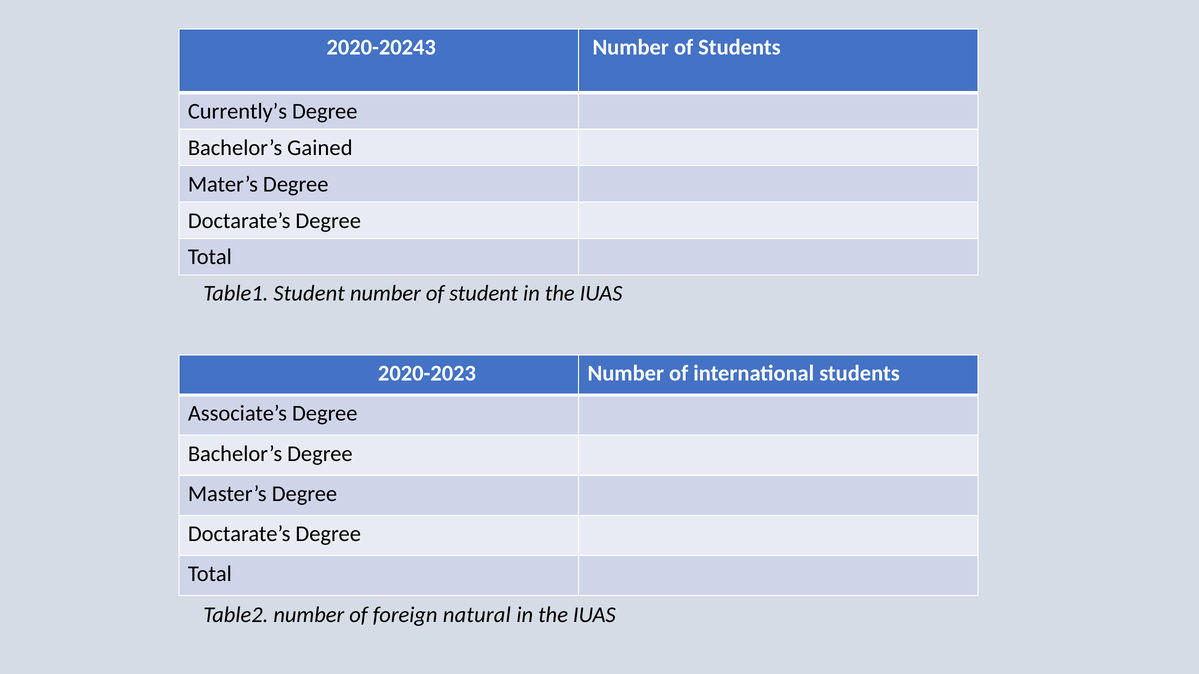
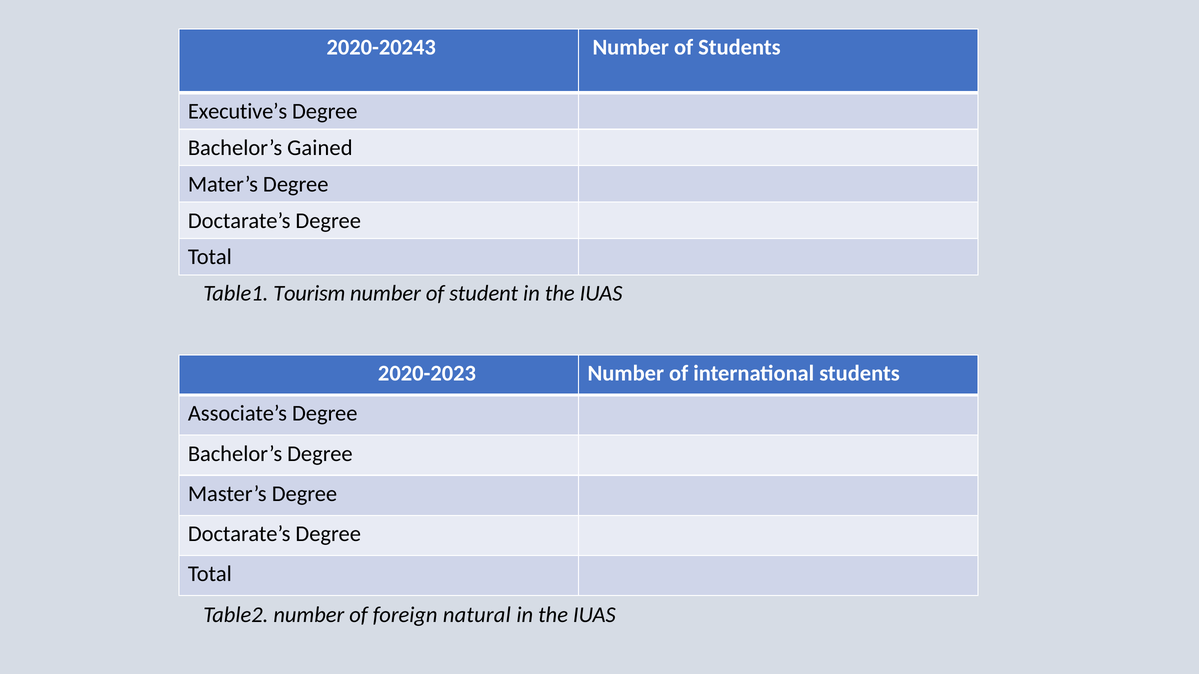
Currently’s: Currently’s -> Executive’s (238, 111)
Table1 Student: Student -> Tourism (309, 294)
